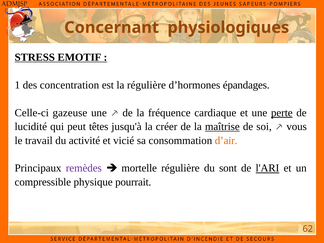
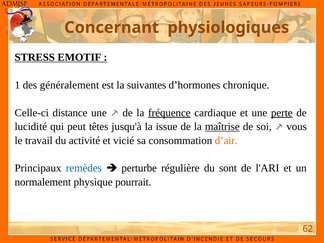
concentration: concentration -> généralement (69, 85)
la régulière: régulière -> suivantes (147, 85)
épandages: épandages -> chronique (246, 85)
gazeuse: gazeuse -> distance (70, 113)
fréquence underline: none -> present (169, 113)
créer: créer -> issue (167, 127)
remèdes colour: purple -> blue (84, 168)
mortelle: mortelle -> perturbe (139, 168)
l'ARI underline: present -> none (267, 168)
compressible: compressible -> normalement (43, 182)
